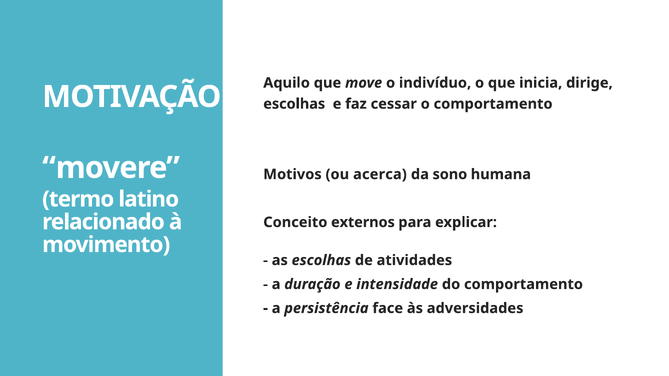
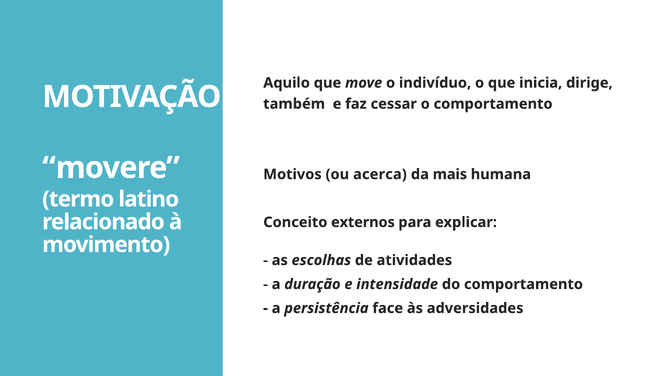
escolhas: escolhas -> também (294, 104)
sono: sono -> mais (450, 174)
